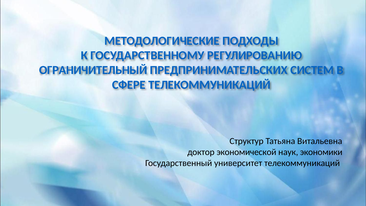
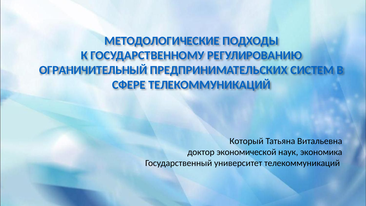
Структур: Структур -> Который (247, 141)
экономики: экономики -> экономика (321, 152)
